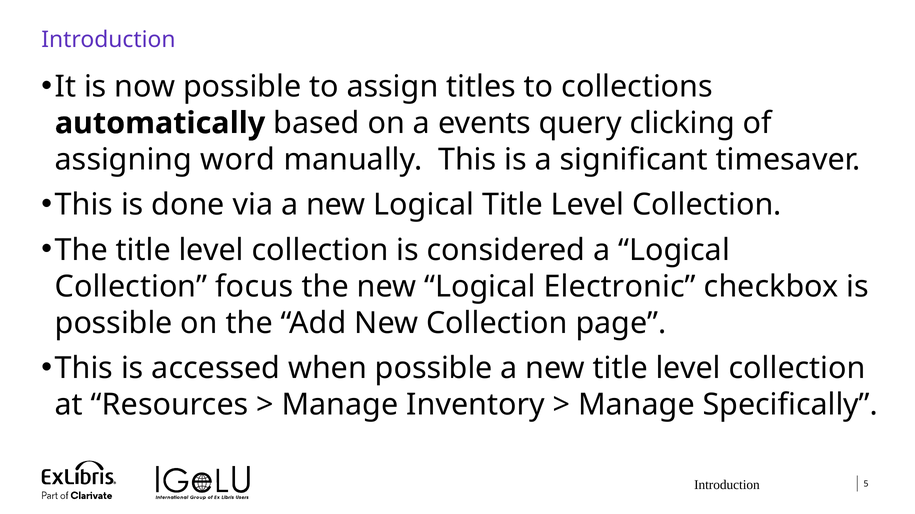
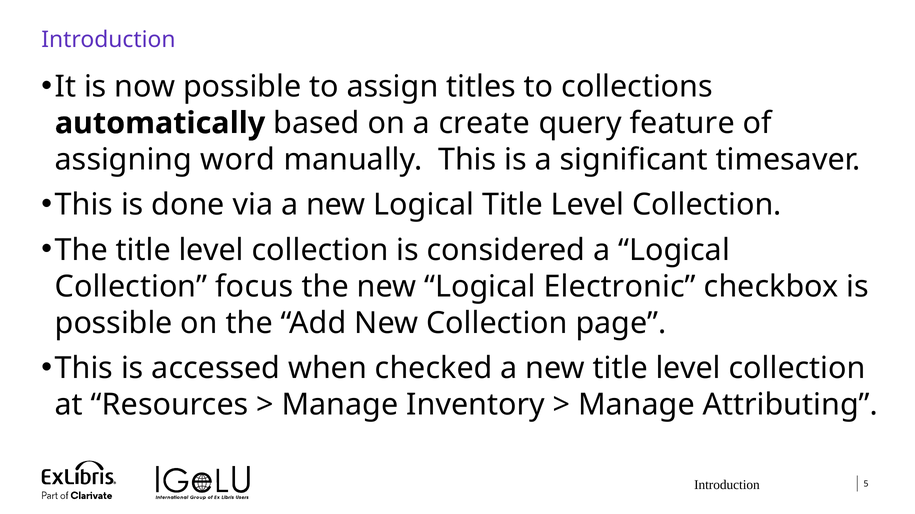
events: events -> create (484, 123)
clicking: clicking -> feature (682, 123)
when possible: possible -> checked (434, 369)
Specifically: Specifically -> Attributing (790, 405)
